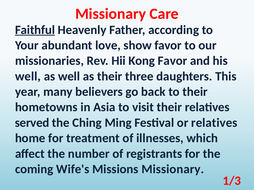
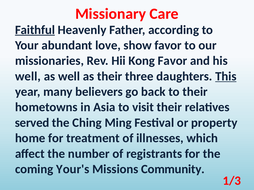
This underline: none -> present (226, 76)
or relatives: relatives -> property (214, 123)
Wife's: Wife's -> Your's (73, 170)
Missions Missionary: Missionary -> Community (173, 170)
